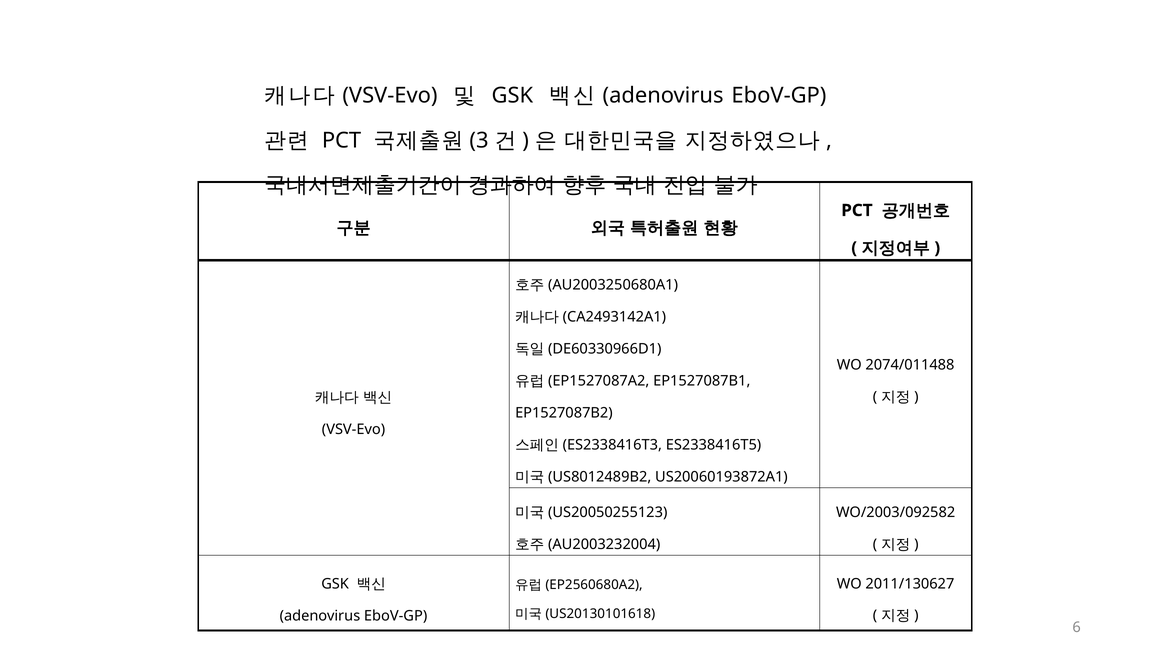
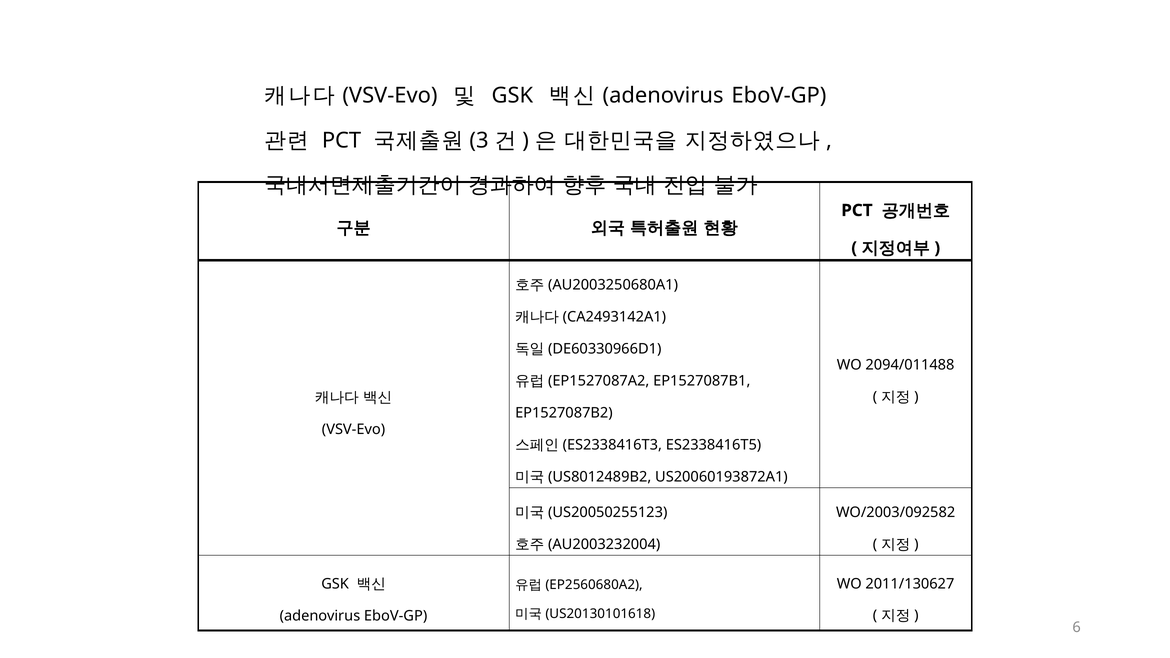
2074/011488: 2074/011488 -> 2094/011488 (910, 365)
